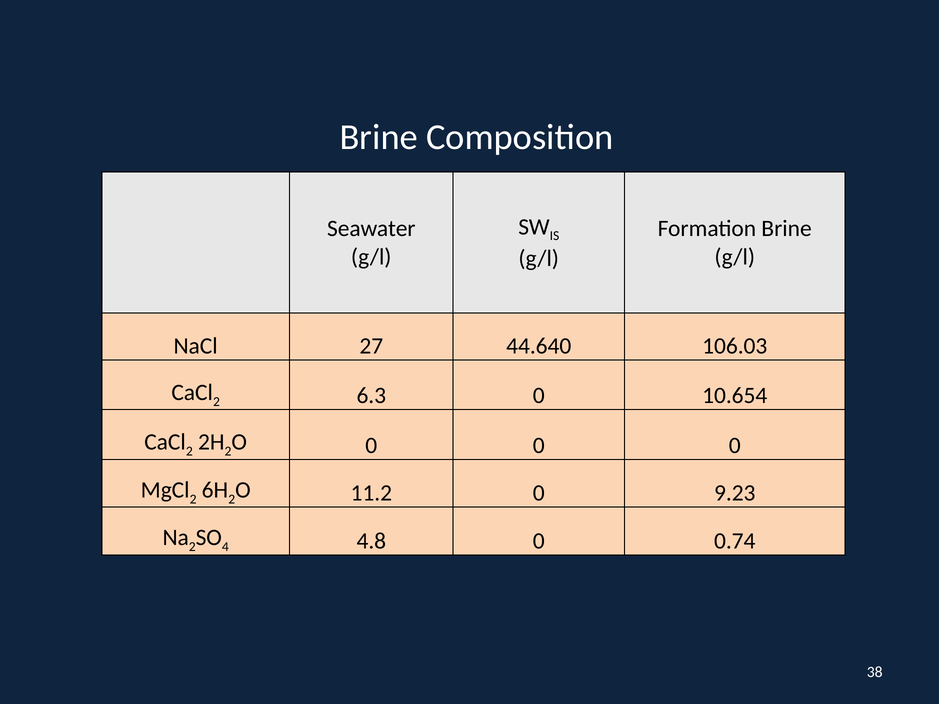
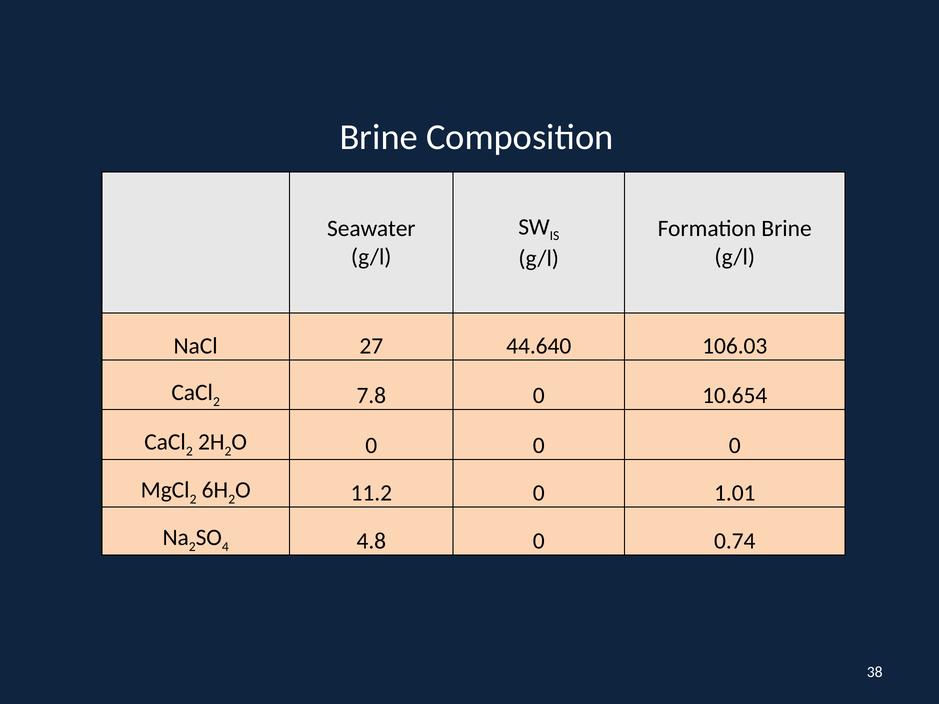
6.3: 6.3 -> 7.8 (371, 396)
9.23: 9.23 -> 1.01 (735, 493)
